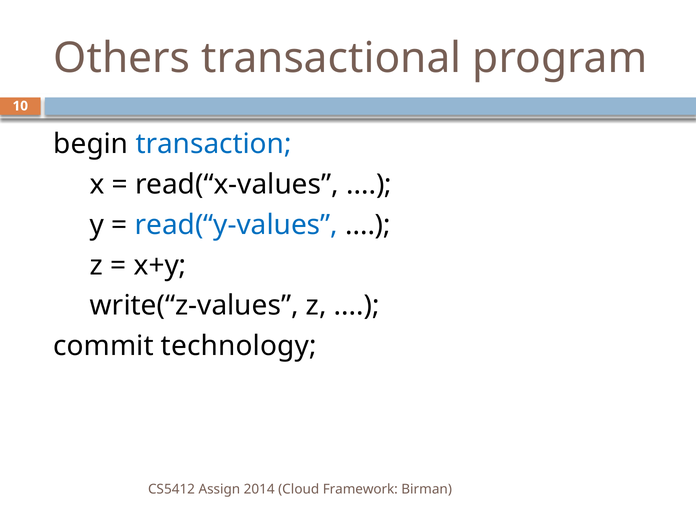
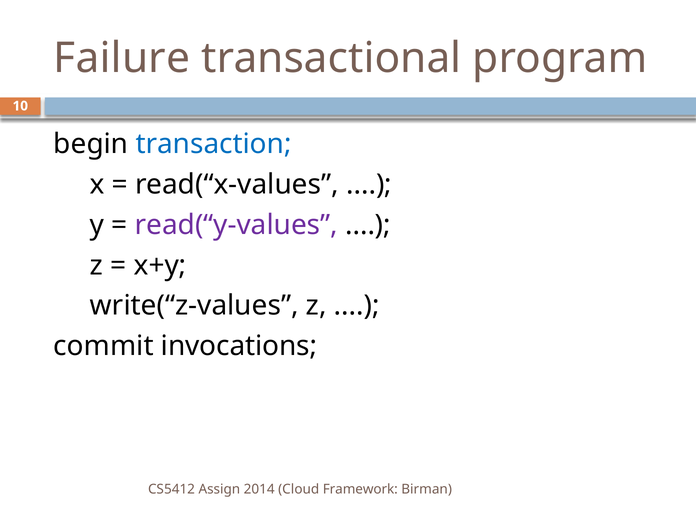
Others: Others -> Failure (122, 58)
read(“y-values colour: blue -> purple (236, 225)
technology: technology -> invocations (239, 346)
